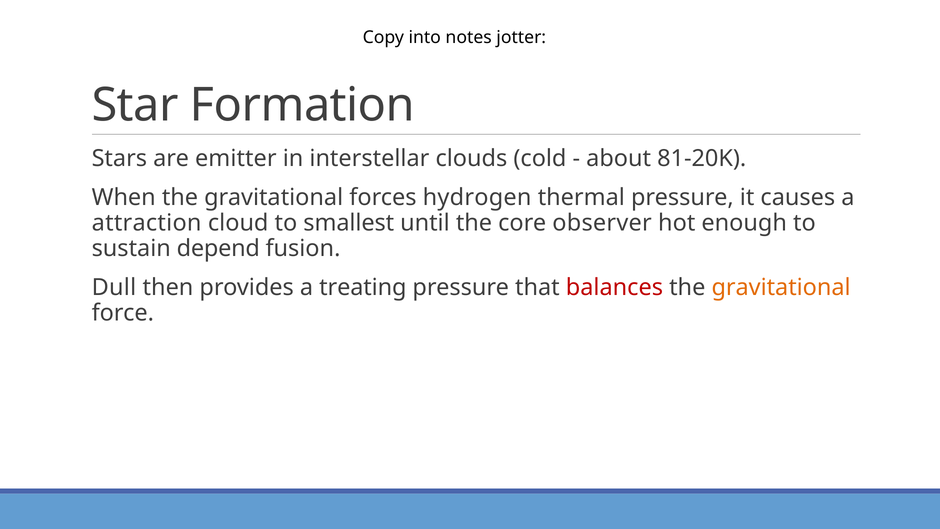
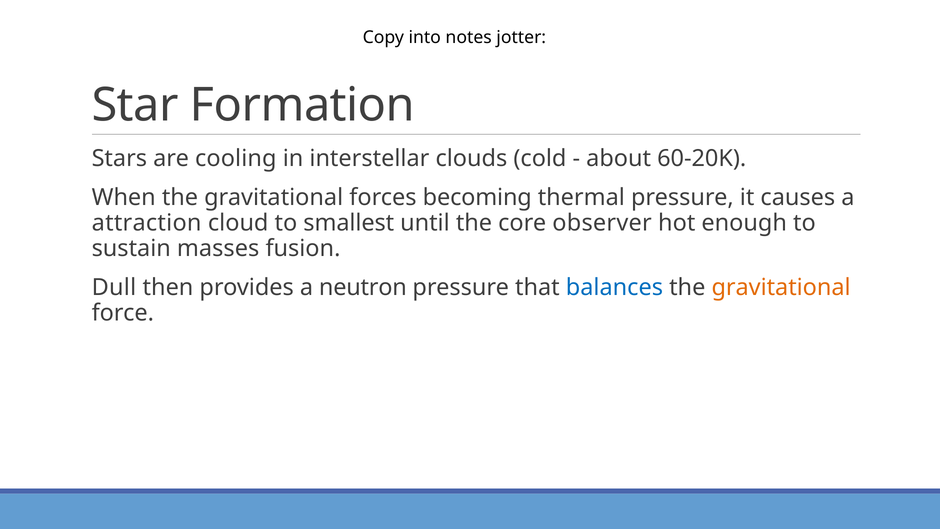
emitter: emitter -> cooling (236, 158)
81-20K: 81-20K -> 60-20K (702, 158)
hydrogen: hydrogen -> becoming (477, 197)
depend: depend -> masses (218, 248)
treating: treating -> neutron (363, 287)
balances colour: red -> blue (614, 287)
